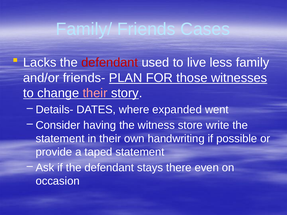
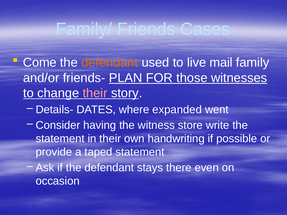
Lacks: Lacks -> Come (40, 63)
defendant colour: red -> orange (110, 63)
less: less -> mail (221, 63)
